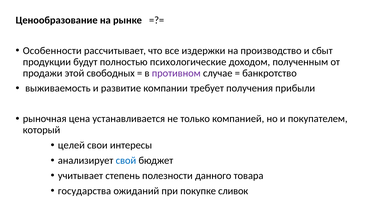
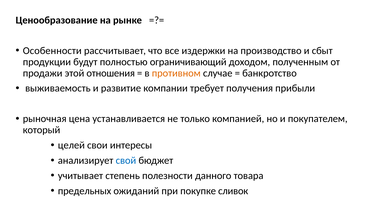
психологические: психологические -> ограничивающий (188, 62)
свободных: свободных -> отношения (111, 73)
противном colour: purple -> orange (176, 73)
государства: государства -> предельных (85, 190)
